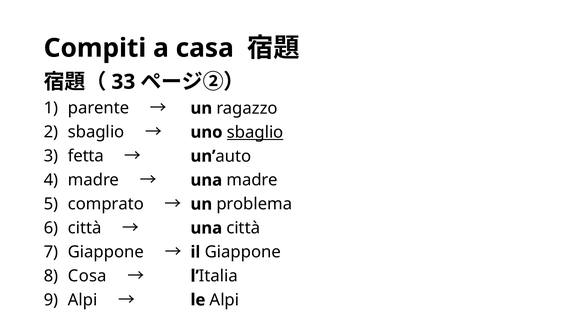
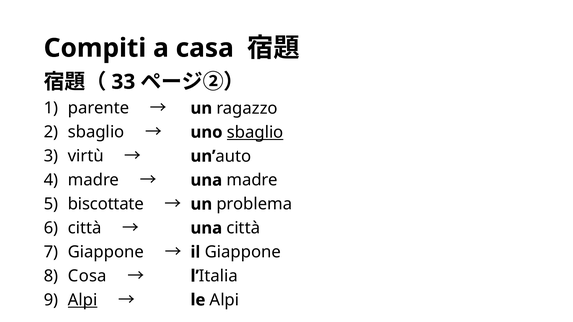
fetta: fetta -> virtù (86, 156)
comprato: comprato -> biscottate (106, 204)
Alpi underline: none -> present (83, 300)
